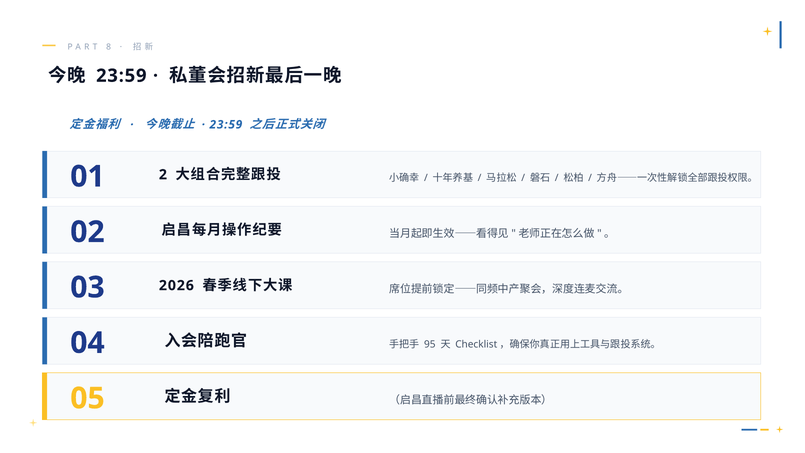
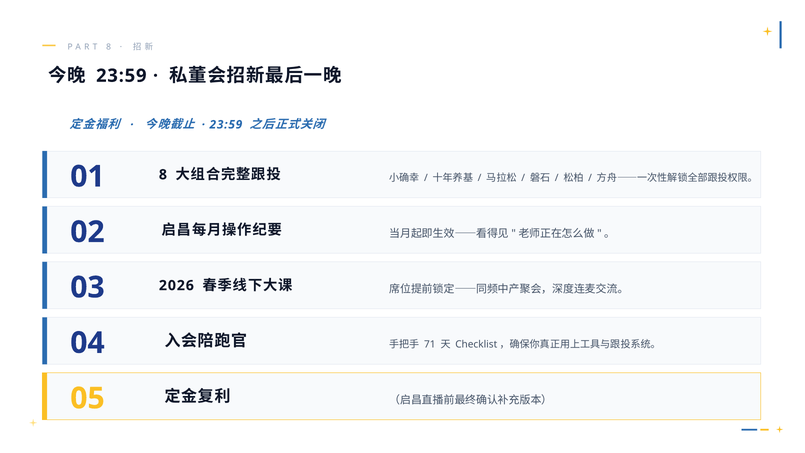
2: 2 -> 8 (163, 175)
95: 95 -> 71 (430, 344)
